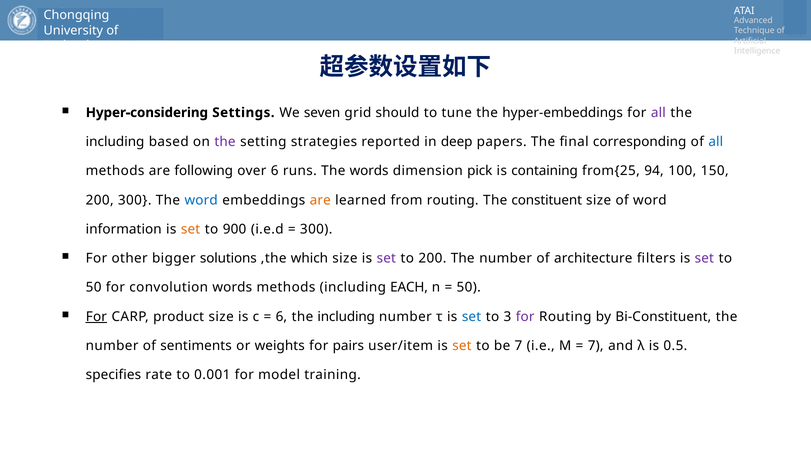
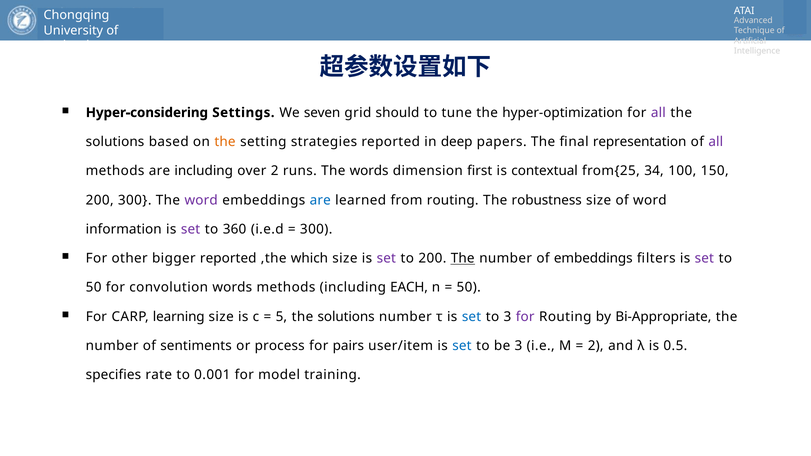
hyper-embeddings: hyper-embeddings -> hyper-optimization (563, 113)
including: including -> solutions (115, 142)
the colour: purple -> orange (225, 142)
corresponding: corresponding -> representation (640, 142)
all colour: blue -> purple (716, 142)
are following: following -> including (204, 171)
over 6: 6 -> 2 (275, 171)
pick: pick -> first (480, 171)
containing: containing -> contextual (545, 171)
94: 94 -> 34 (654, 171)
word colour: blue -> purple (201, 200)
are colour: orange -> blue (320, 200)
constituent: constituent -> robustness (547, 200)
set colour: orange -> purple (191, 229)
900: 900 -> 360 (235, 229)
bigger solutions: solutions -> reported (228, 258)
The underline: none -> present (463, 258)
of architecture: architecture -> embeddings (593, 258)
For underline: present -> none (96, 317)
product: product -> learning (179, 317)
6: 6 -> 5 (281, 317)
including: including -> solutions (346, 317)
Bi-Constituent: Bi-Constituent -> Bi-Appropriate (663, 317)
weights: weights -> process (280, 346)
set colour: orange -> blue (462, 346)
be 7: 7 -> 3 (518, 346)
7: 7 -> 2 (596, 346)
